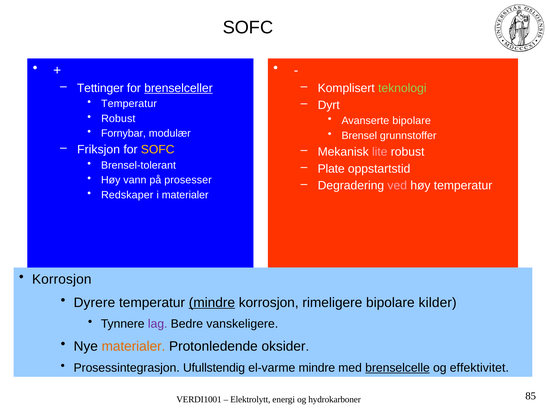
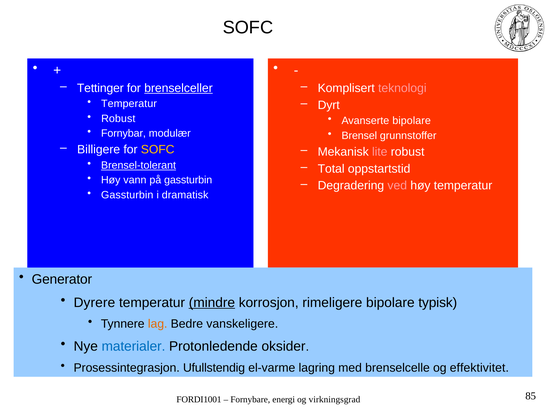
teknologi colour: light green -> pink (402, 88)
Friksjon: Friksjon -> Billigere (99, 150)
Brensel-tolerant underline: none -> present (138, 165)
Plate: Plate -> Total (331, 169)
på prosesser: prosesser -> gassturbin (188, 180)
Redskaper: Redskaper -> Gassturbin (127, 195)
i materialer: materialer -> dramatisk (185, 195)
Korrosjon: Korrosjon -> Generator (62, 280)
kilder: kilder -> typisk (438, 303)
lag colour: purple -> orange (158, 324)
materialer colour: orange -> blue (133, 347)
el-varme mindre: mindre -> lagring (317, 368)
brenselcelle underline: present -> none (397, 368)
VERDI1001: VERDI1001 -> FORDI1001 (199, 400)
Elektrolytt: Elektrolytt -> Fornybare (250, 400)
hydrokarboner: hydrokarboner -> virkningsgrad (334, 400)
